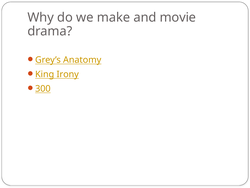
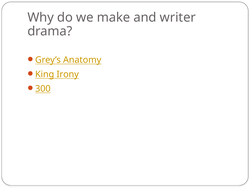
movie: movie -> writer (178, 17)
